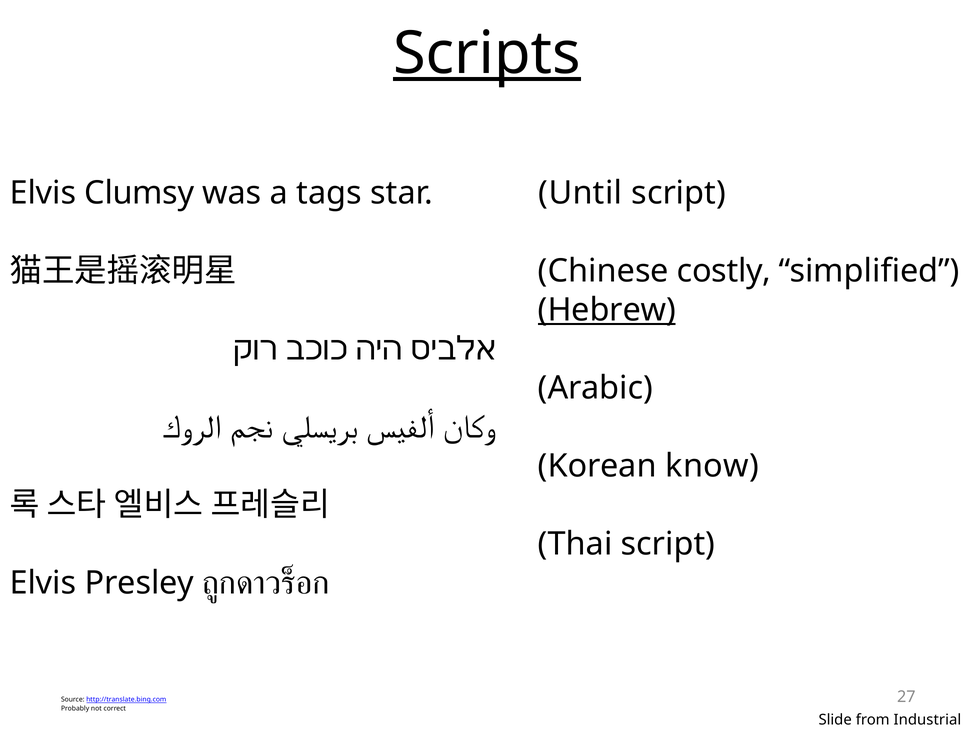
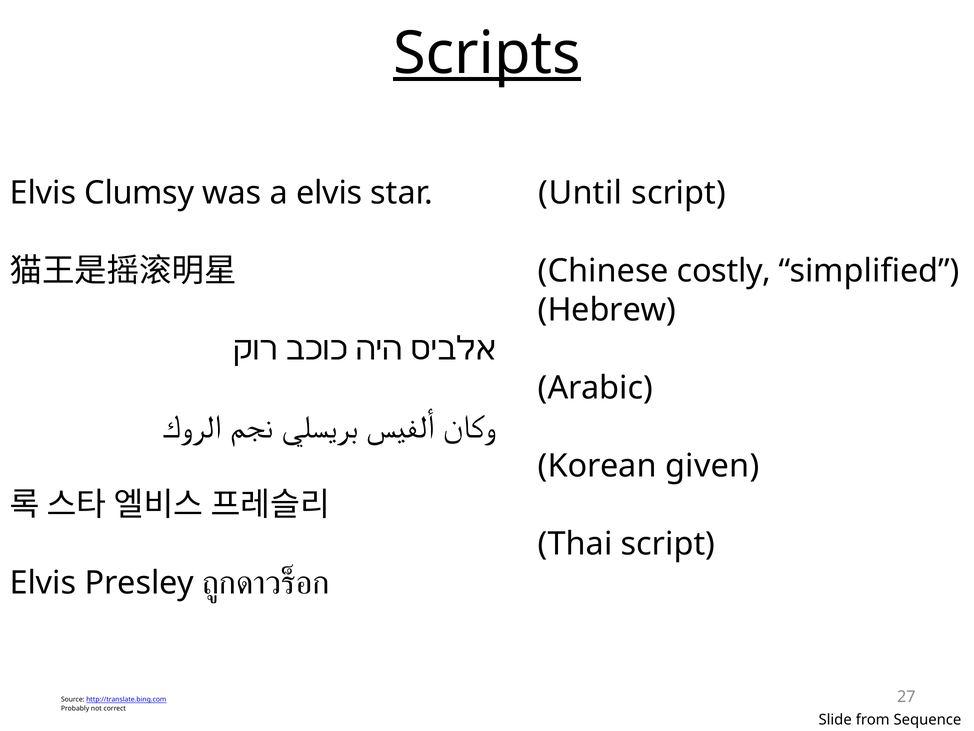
a tags: tags -> elvis (329, 193)
Hebrew underline: present -> none (607, 310)
know: know -> given (712, 466)
Industrial: Industrial -> Sequence (927, 720)
